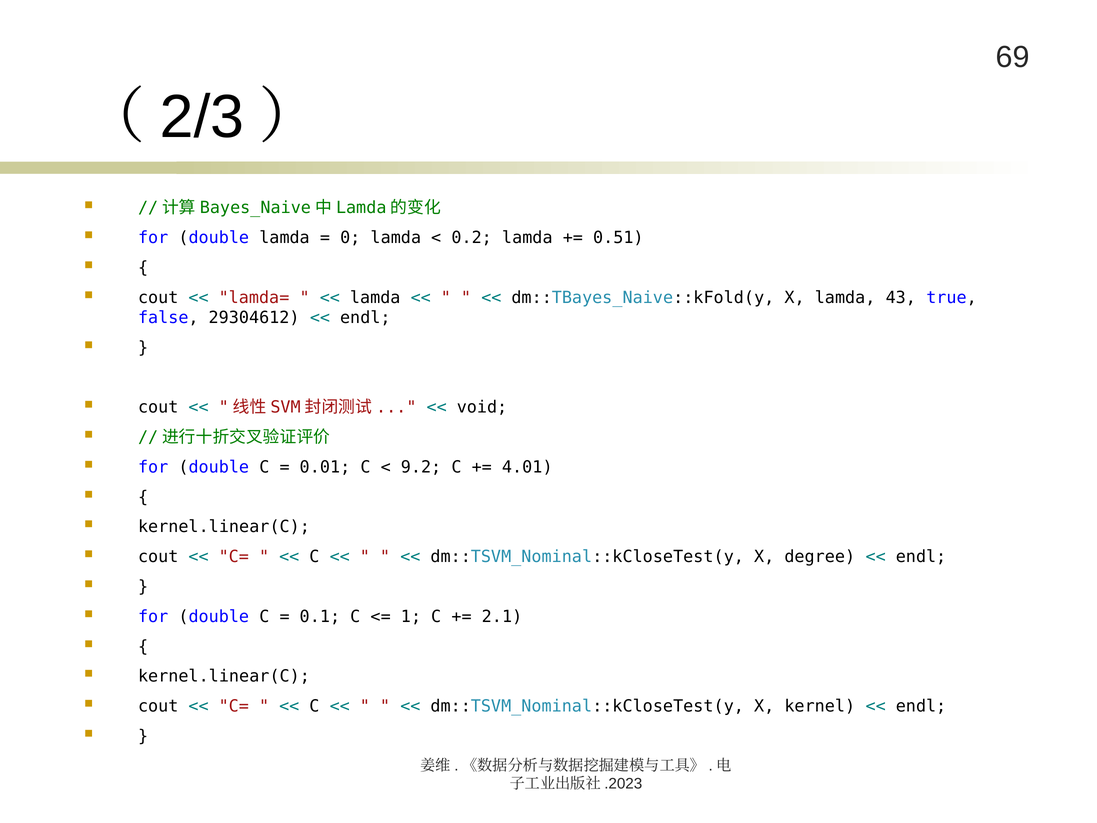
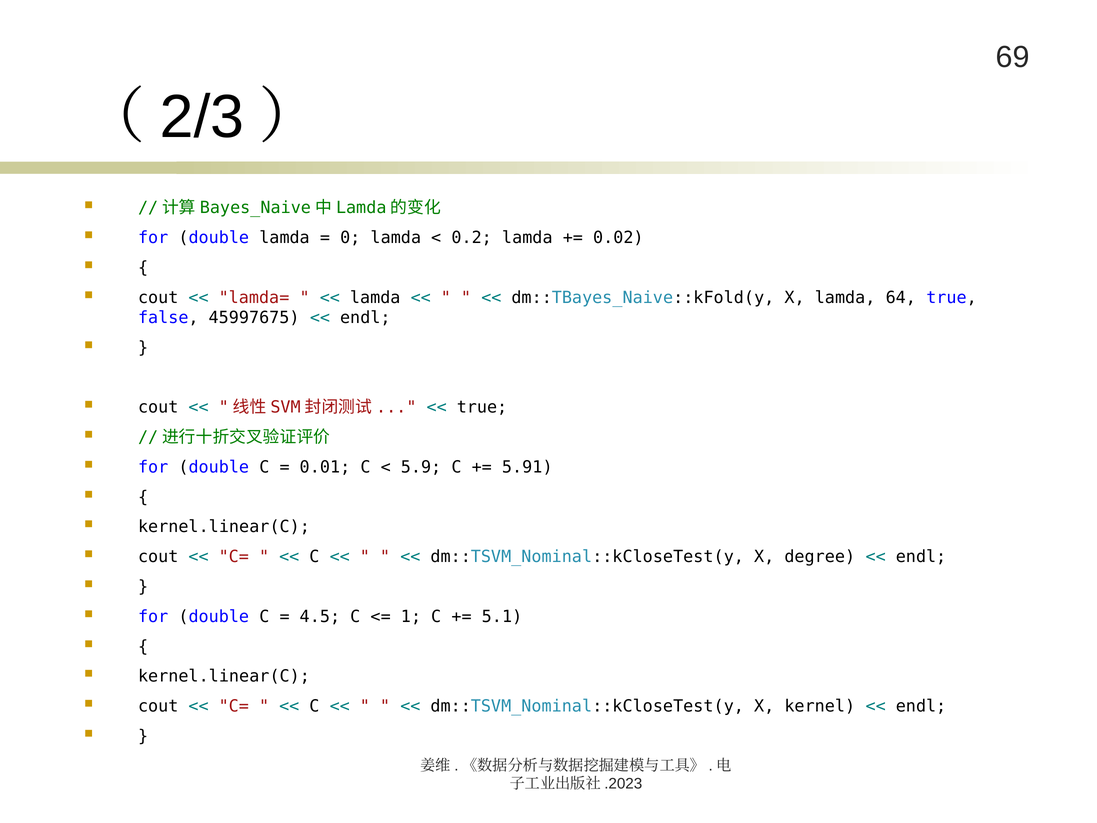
0.51: 0.51 -> 0.02 (618, 238)
43: 43 -> 64 (901, 297)
29304612: 29304612 -> 45997675 (254, 318)
void: void -> true (482, 407)
9.2: 9.2 -> 5.9 (421, 467)
4.01: 4.01 -> 5.91 (527, 467)
0.1: 0.1 -> 4.5 (320, 616)
2.1: 2.1 -> 5.1 (502, 616)
